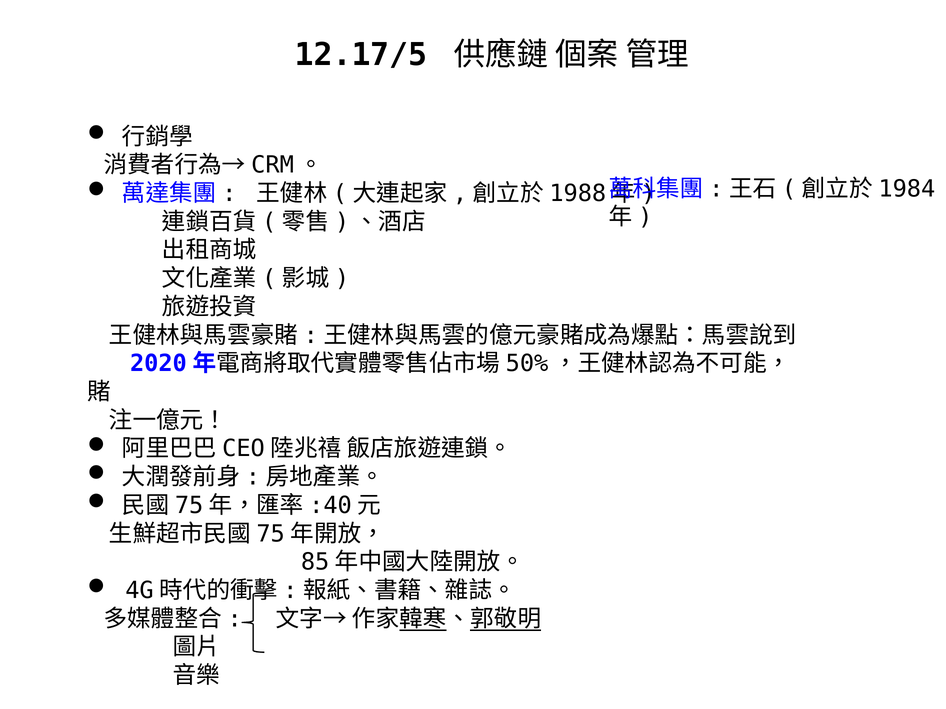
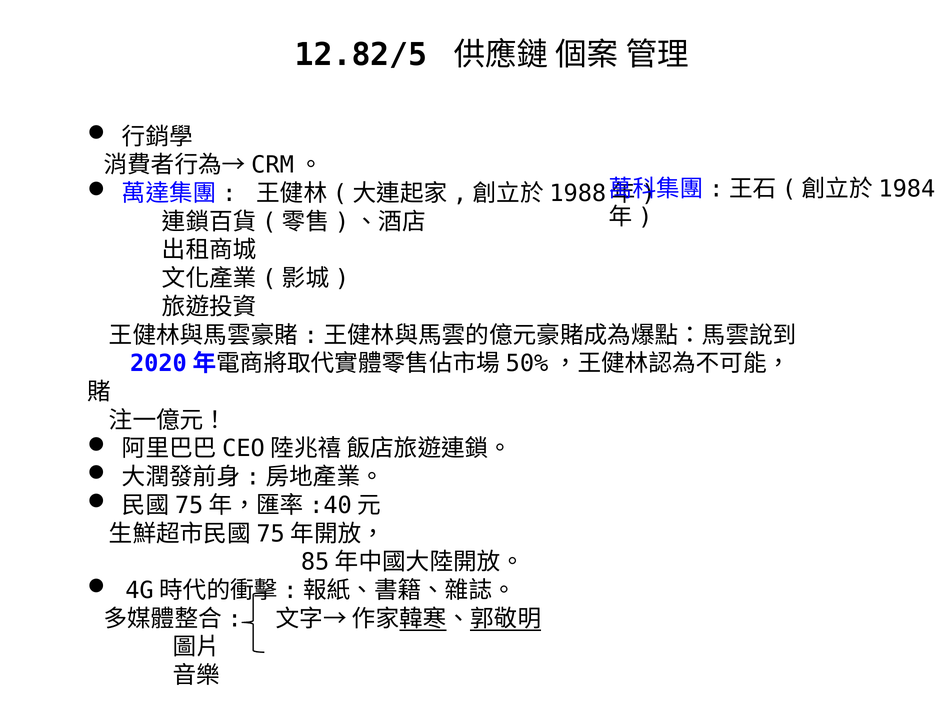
12.17/5: 12.17/5 -> 12.82/5 (361, 55)
